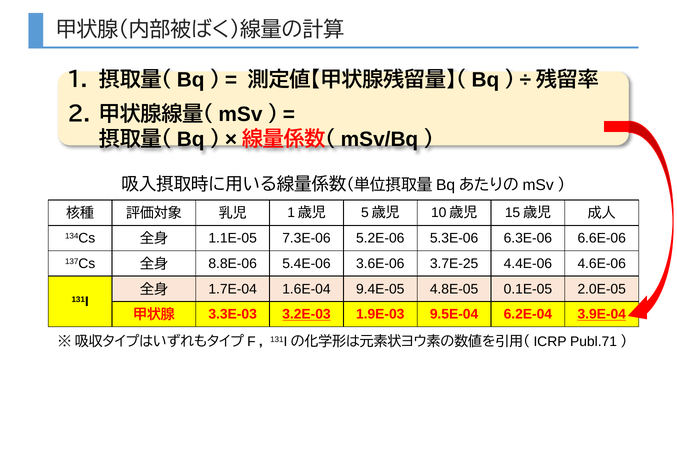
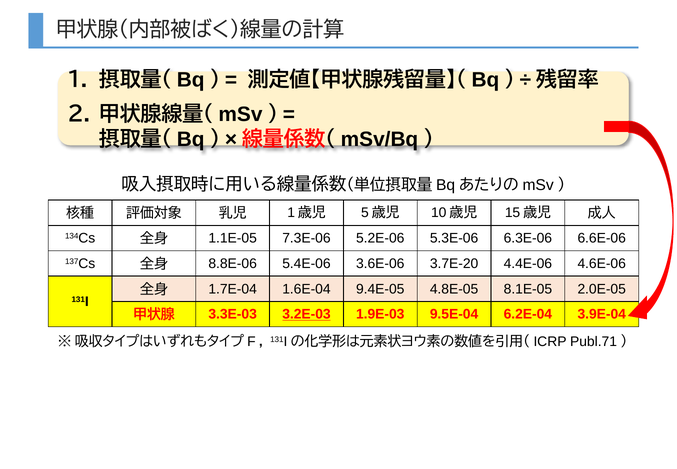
3.7E-25: 3.7E-25 -> 3.7E-20 (454, 263)
0.1E-05: 0.1E-05 -> 8.1E-05 (528, 289)
3.9E-04 underline: present -> none (602, 314)
